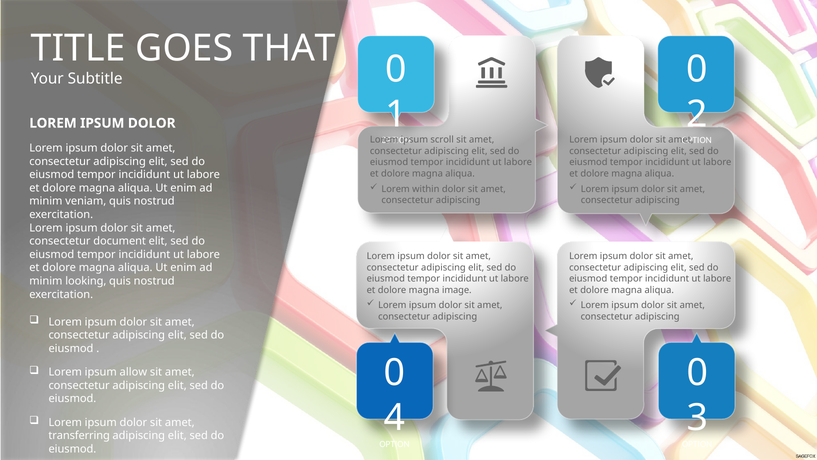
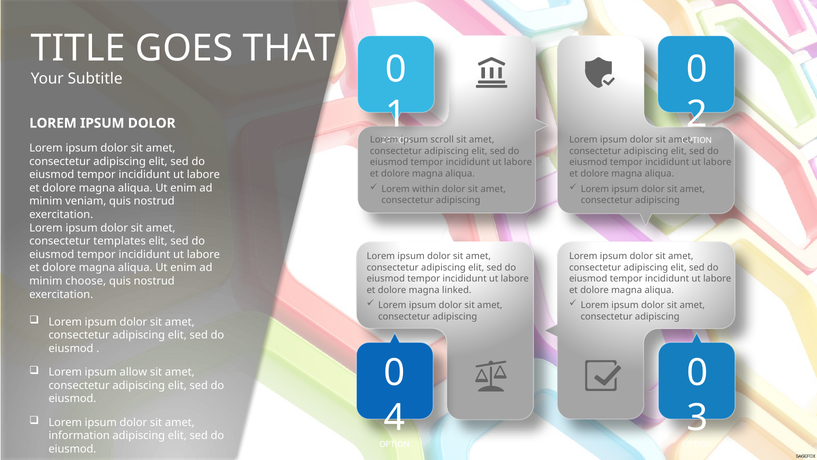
document: document -> templates (120, 241)
looking: looking -> choose (86, 281)
image: image -> linked (457, 290)
transferring: transferring -> information (79, 435)
